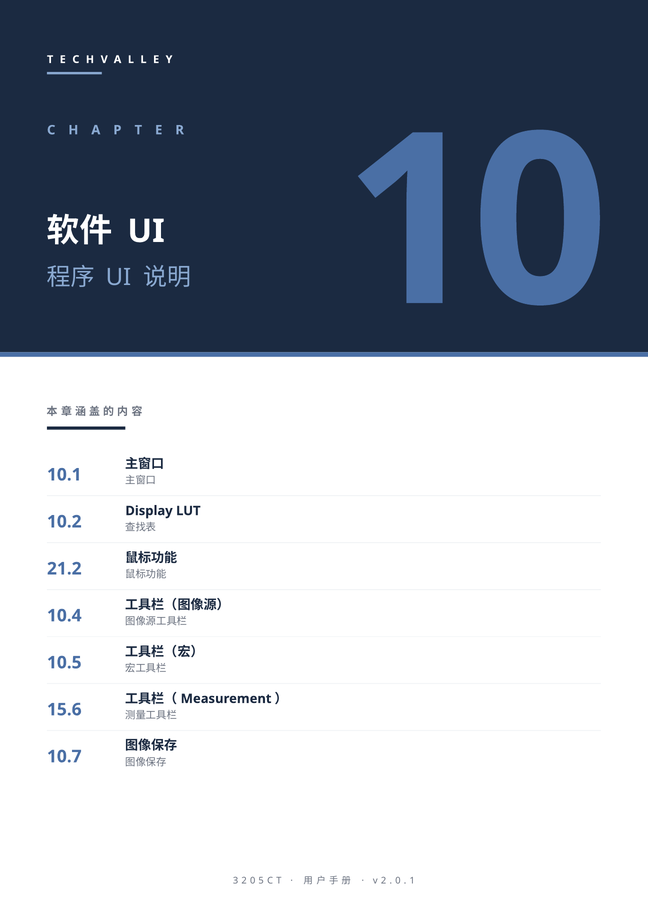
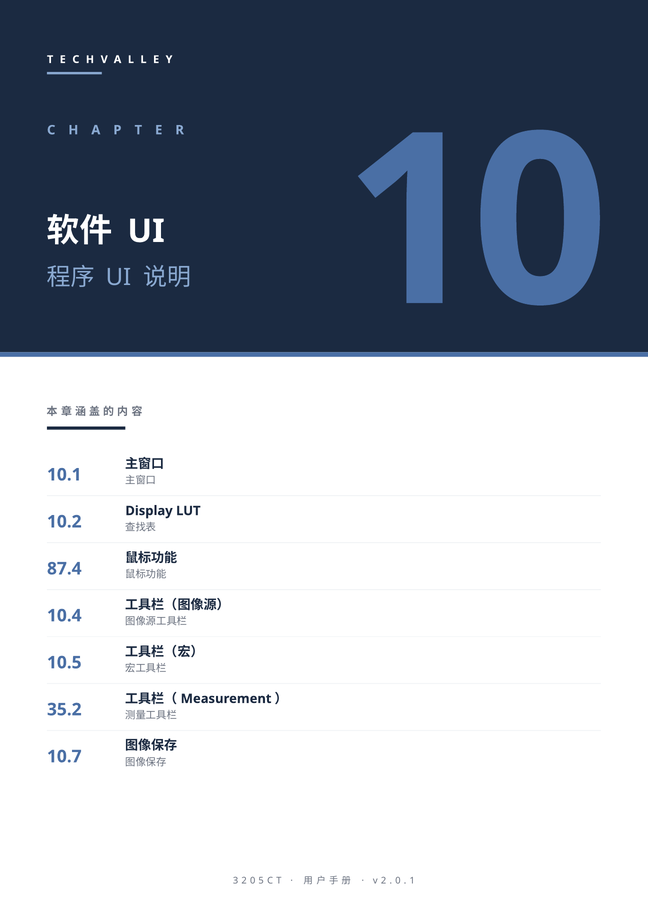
21.2: 21.2 -> 87.4 (64, 569)
15.6: 15.6 -> 35.2 (64, 710)
